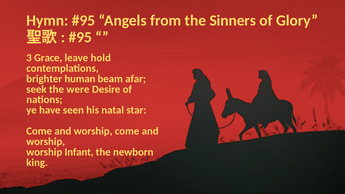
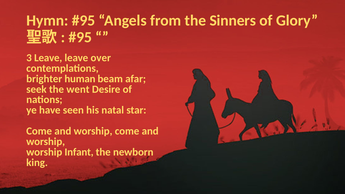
3 Grace: Grace -> Leave (48, 58)
hold: hold -> over (101, 58)
were: were -> went (78, 89)
